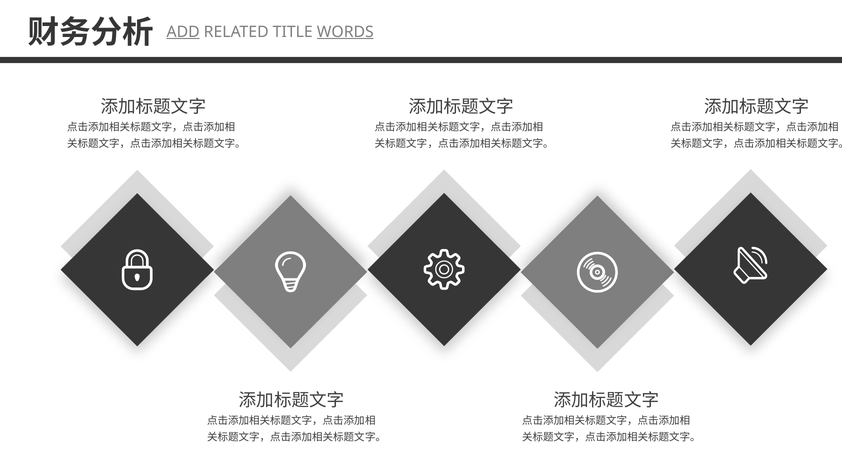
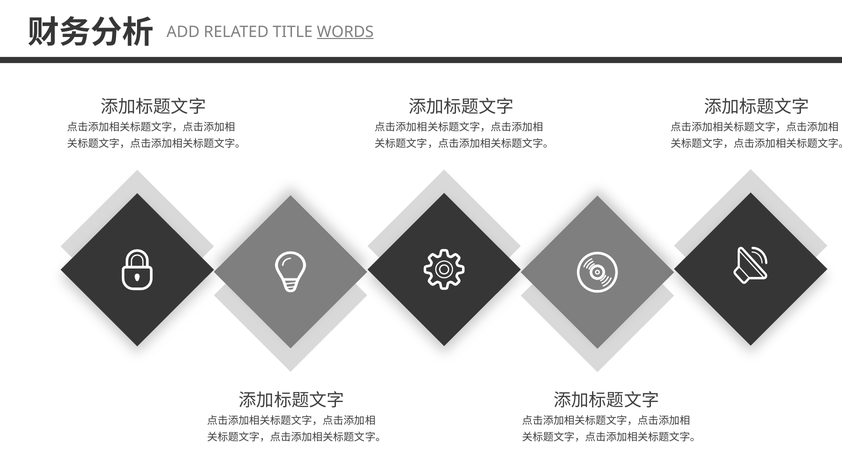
ADD underline: present -> none (183, 32)
